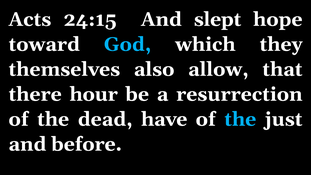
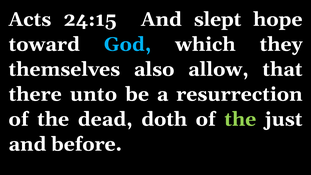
hour: hour -> unto (93, 94)
have: have -> doth (164, 119)
the colour: light blue -> light green (240, 119)
